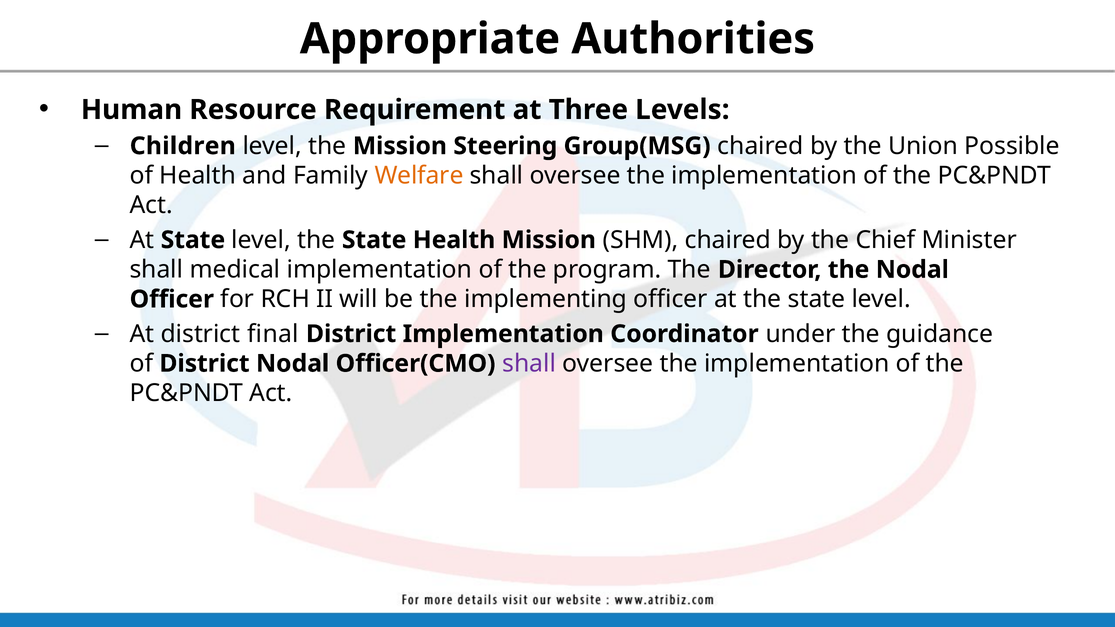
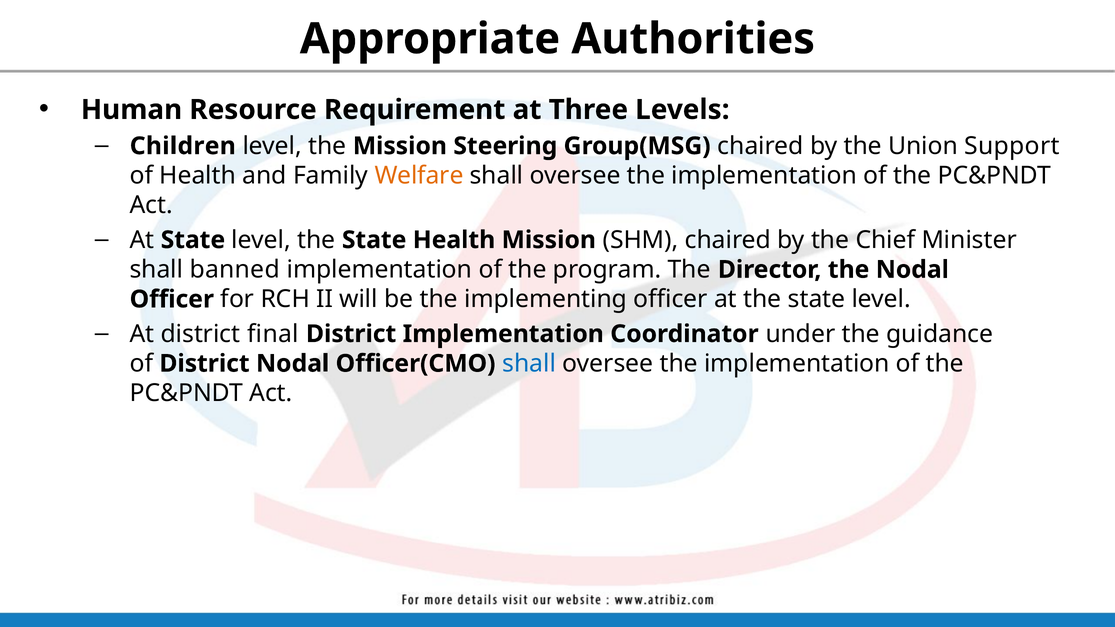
Possible: Possible -> Support (1012, 146)
medical: medical -> banned (235, 270)
shall colour: purple -> blue (529, 364)
